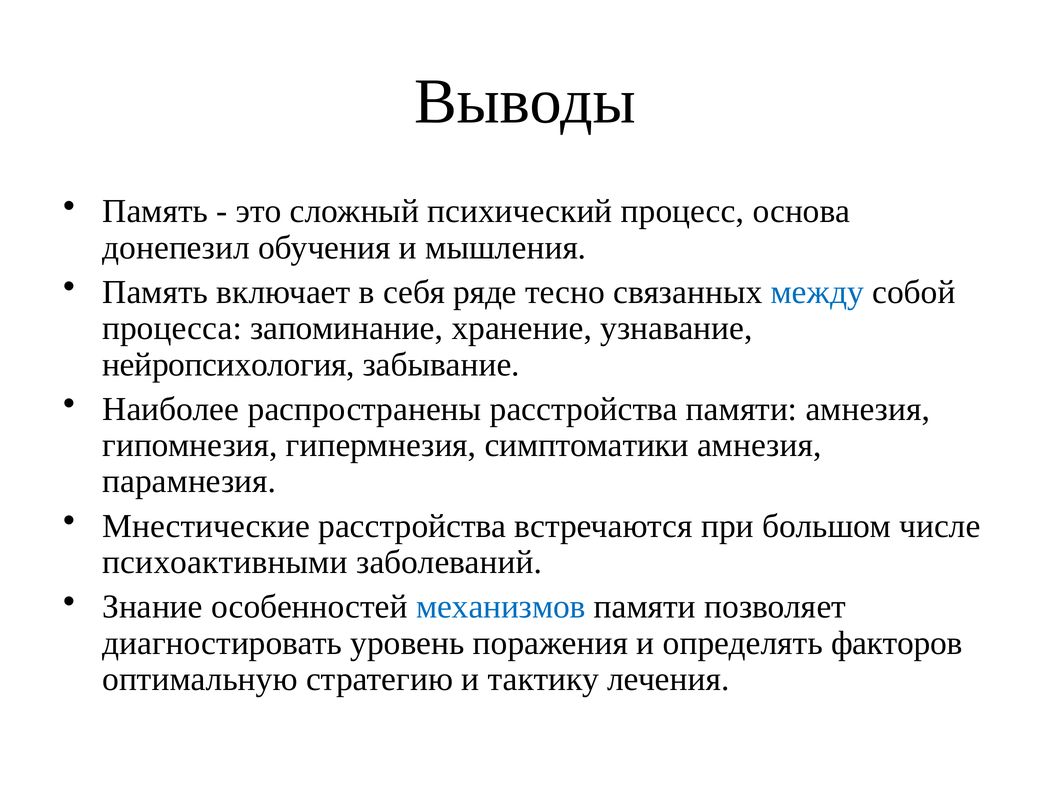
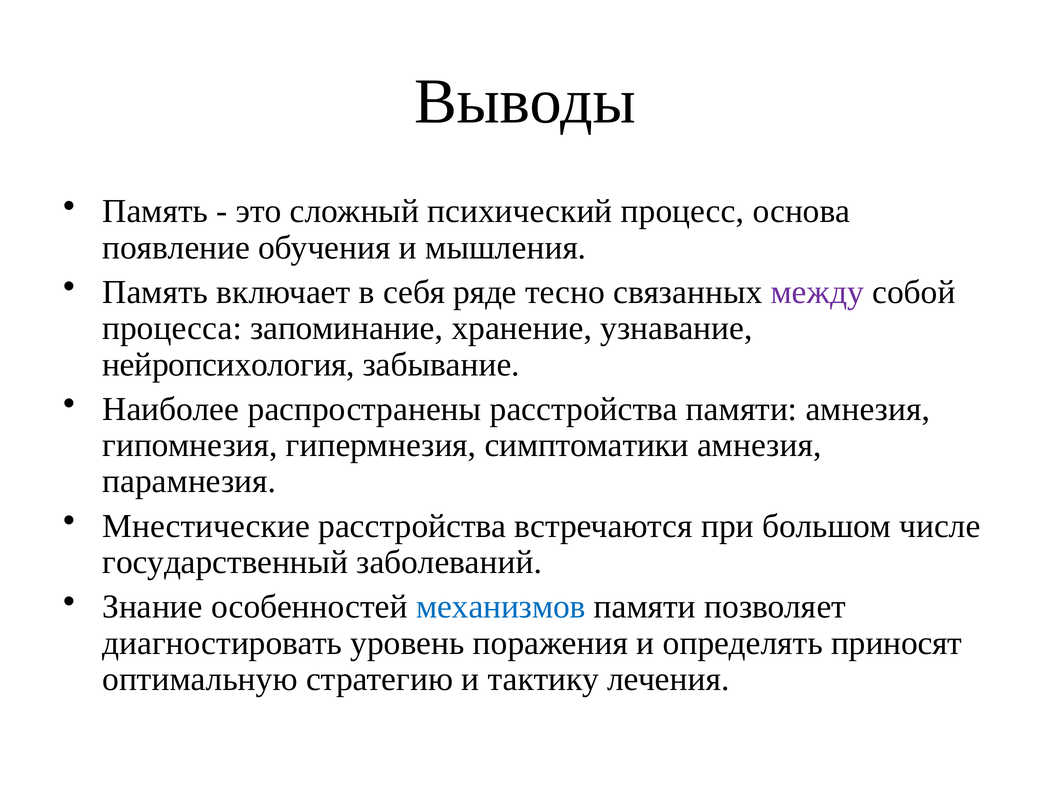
донепезил: донепезил -> появление (176, 248)
между colour: blue -> purple (817, 292)
психоактивными: психоактивными -> государственный (225, 563)
факторов: факторов -> приносят (897, 643)
